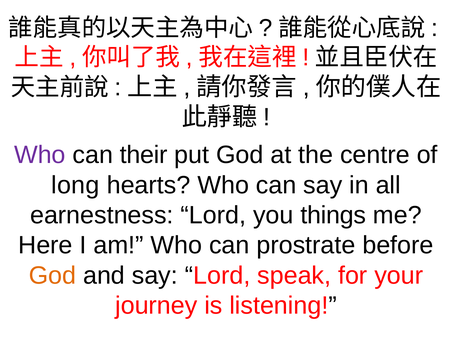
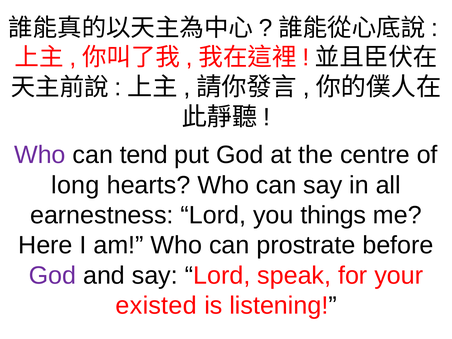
their: their -> tend (144, 155)
God colour: orange -> purple (52, 275)
journey: journey -> existed (156, 306)
